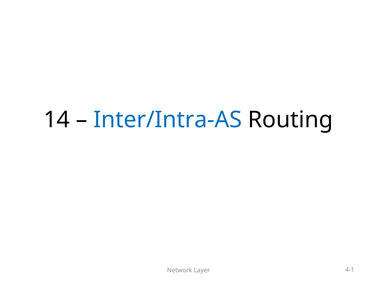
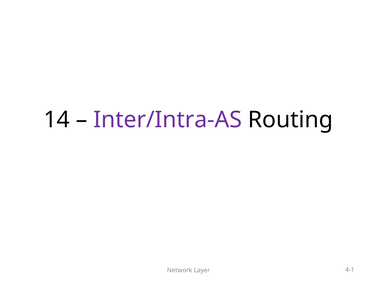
Inter/Intra-AS colour: blue -> purple (168, 120)
